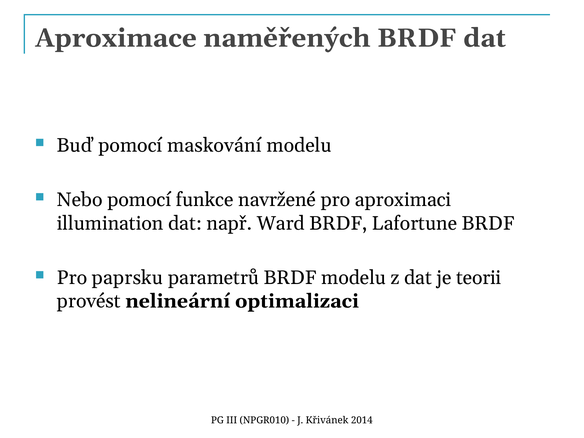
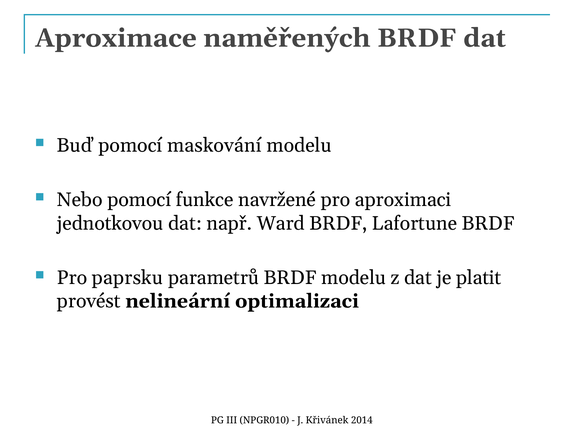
illumination: illumination -> jednotkovou (110, 223)
teorii: teorii -> platit (479, 278)
